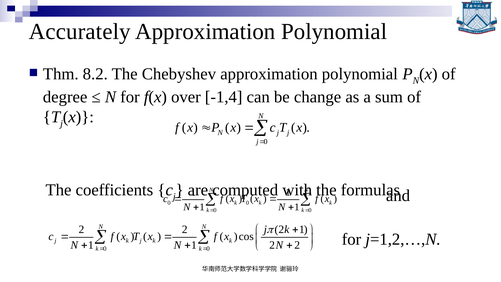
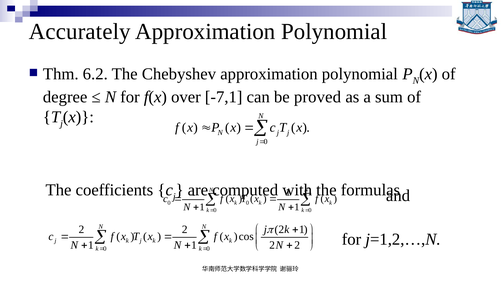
8.2: 8.2 -> 6.2 (95, 74)
-1,4: -1,4 -> -7,1 (224, 97)
change: change -> proved (318, 97)
